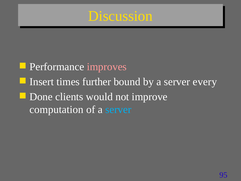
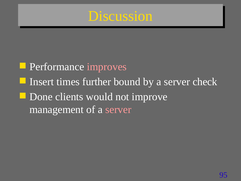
every: every -> check (205, 82)
computation: computation -> management (57, 109)
server colour: light blue -> pink (118, 109)
